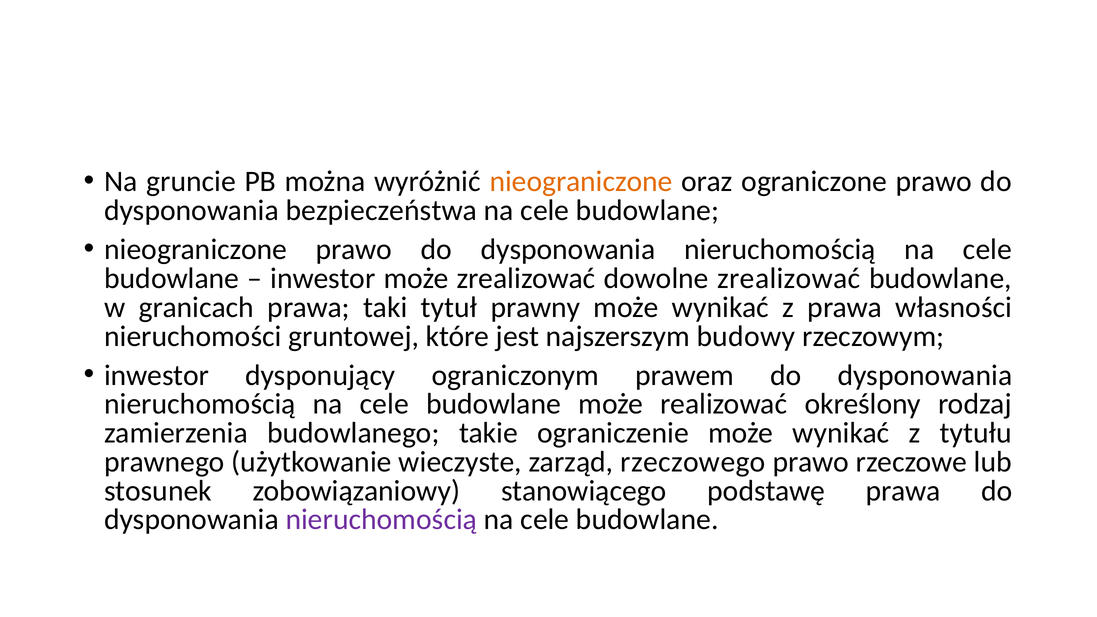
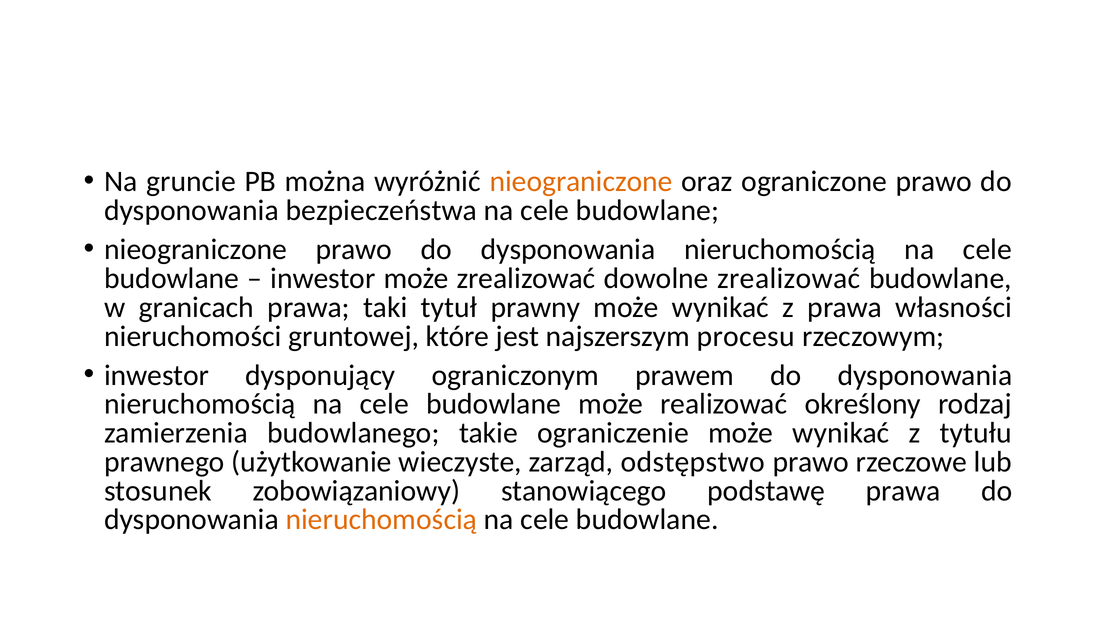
budowy: budowy -> procesu (746, 336)
rzeczowego: rzeczowego -> odstępstwo (693, 462)
nieruchomością colour: purple -> orange (381, 520)
